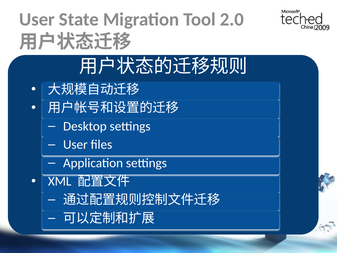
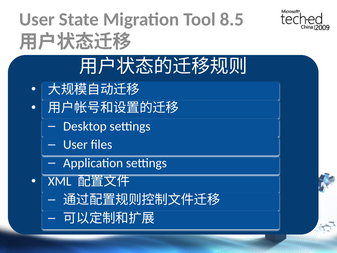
2.0: 2.0 -> 8.5 (232, 19)
